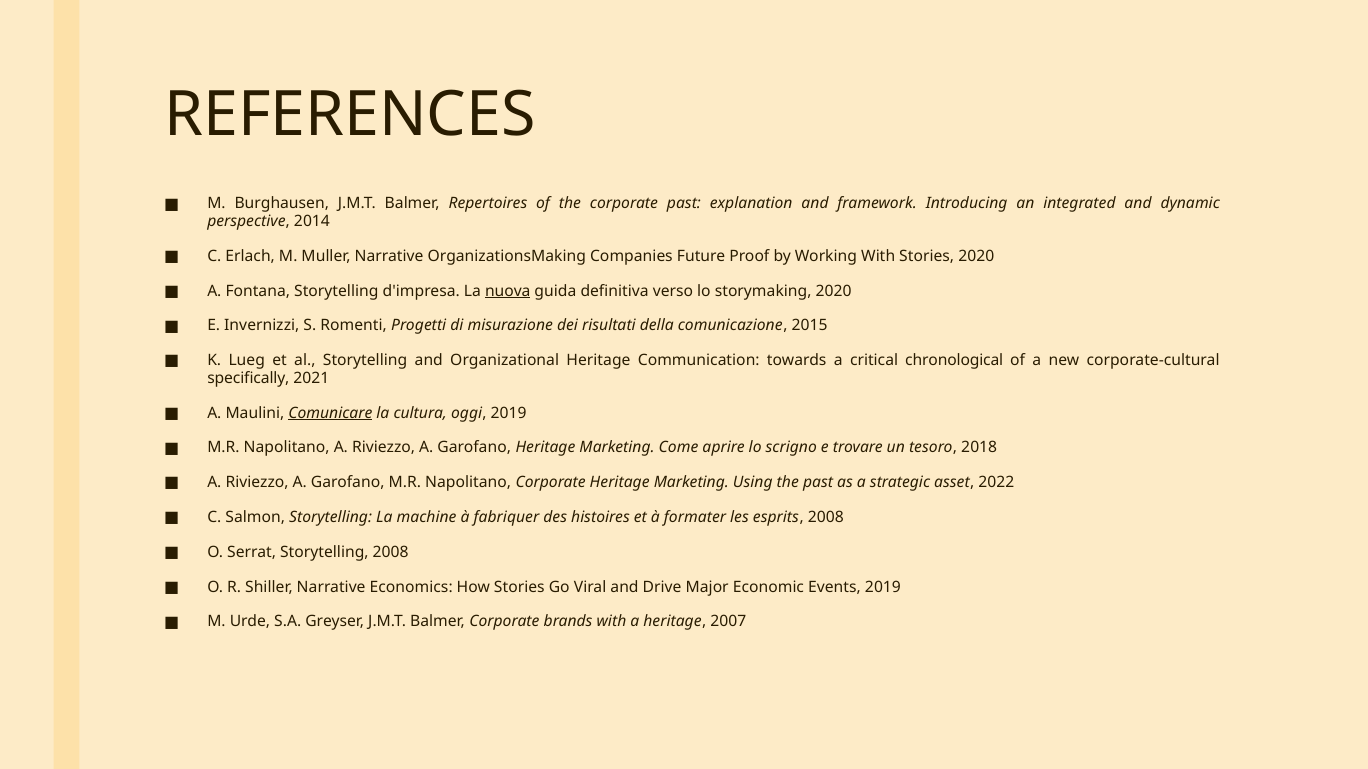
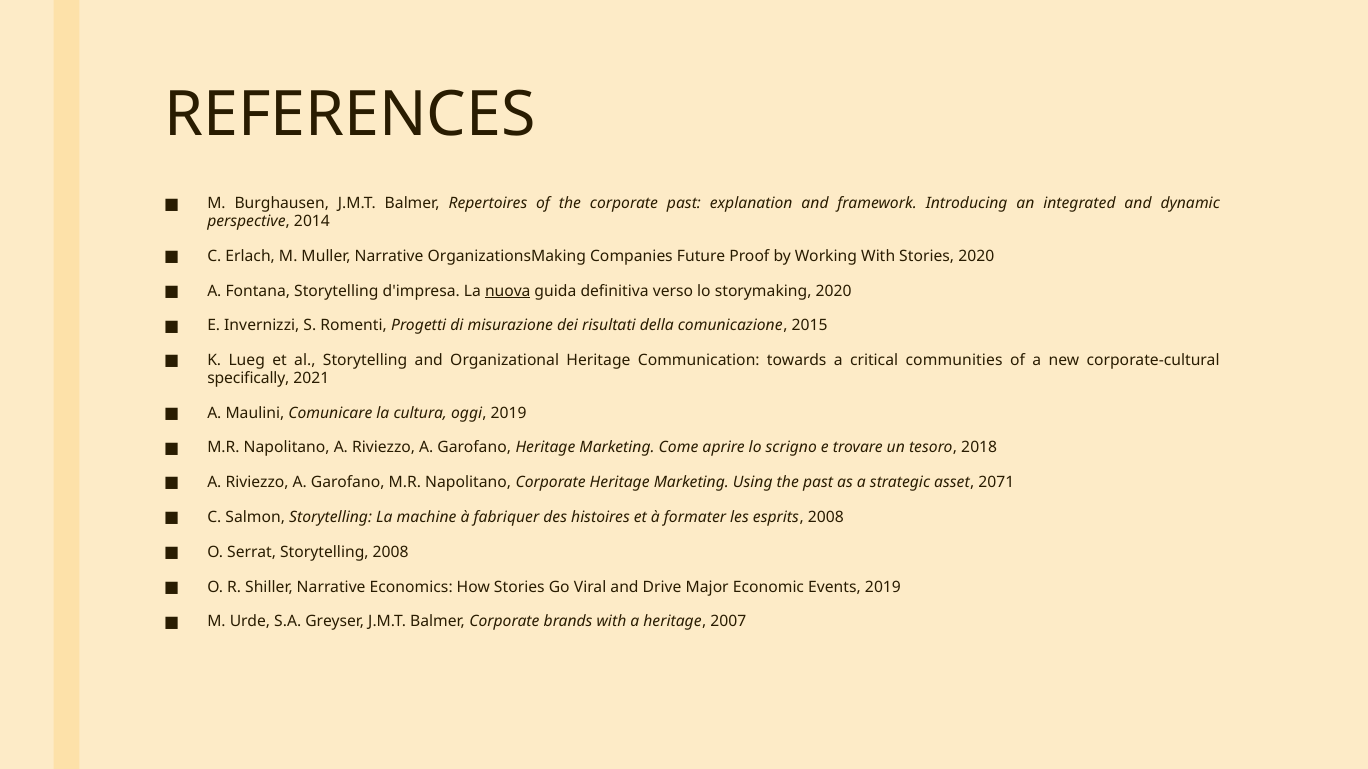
chronological: chronological -> communities (954, 361)
Comunicare underline: present -> none (330, 413)
2022: 2022 -> 2071 (996, 483)
